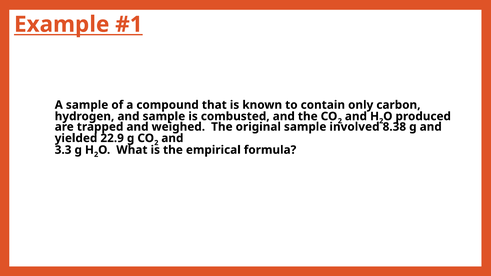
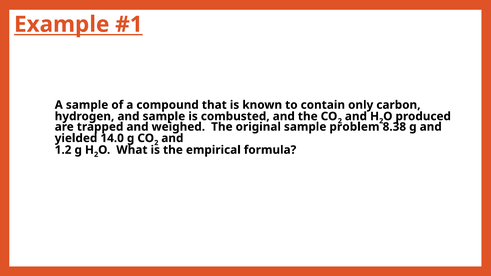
involved: involved -> problem (354, 127)
22.9: 22.9 -> 14.0 (112, 138)
3.3: 3.3 -> 1.2 (63, 150)
